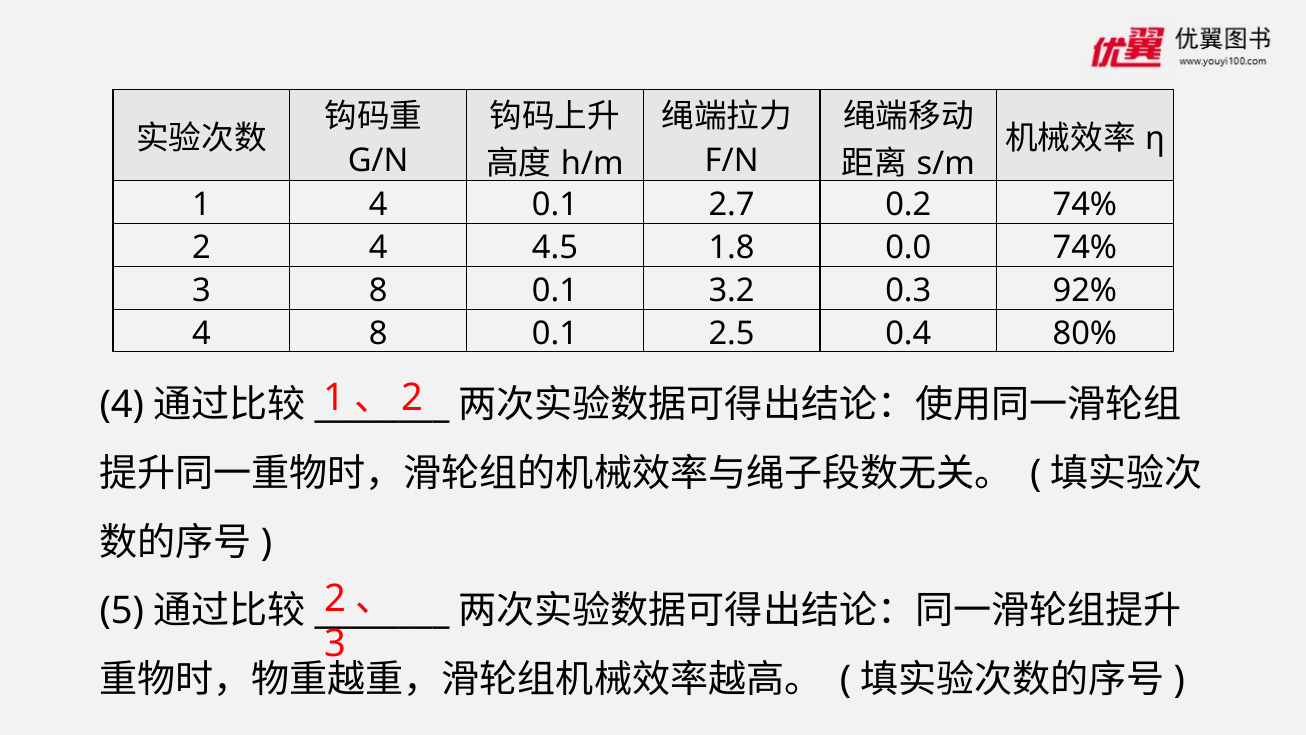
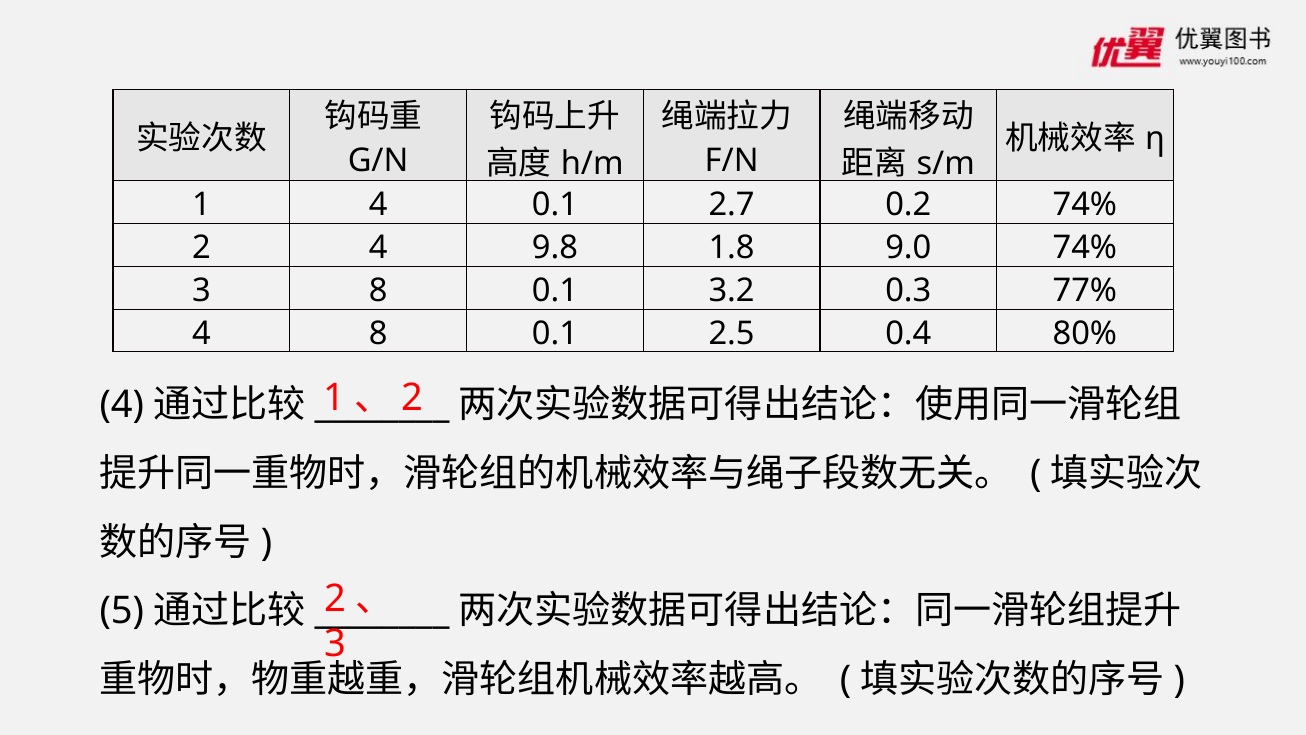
4.5: 4.5 -> 9.8 (555, 248)
0.0: 0.0 -> 9.0 (908, 248)
92%: 92% -> 77% (1085, 290)
